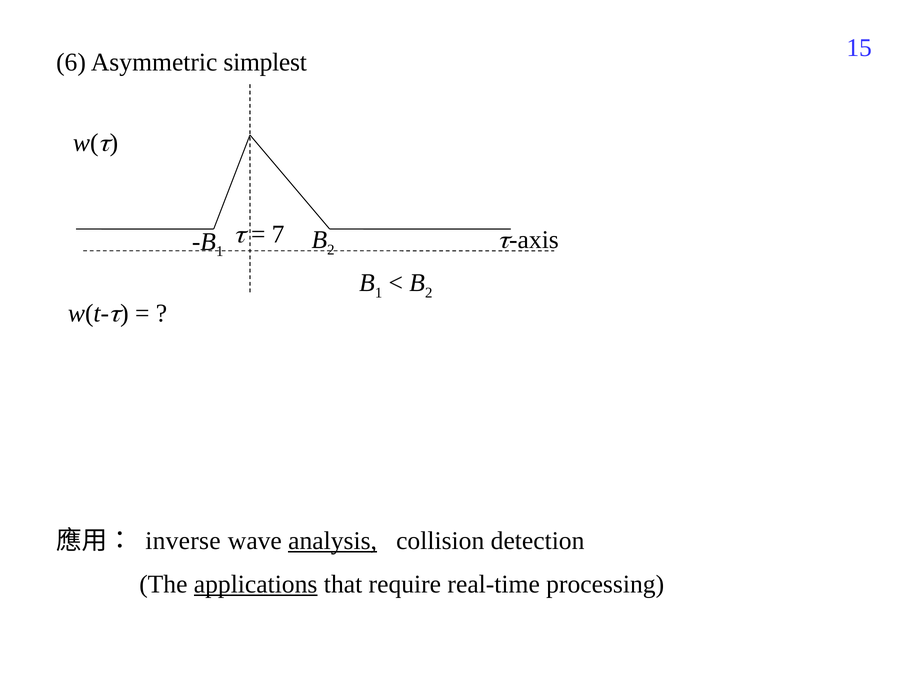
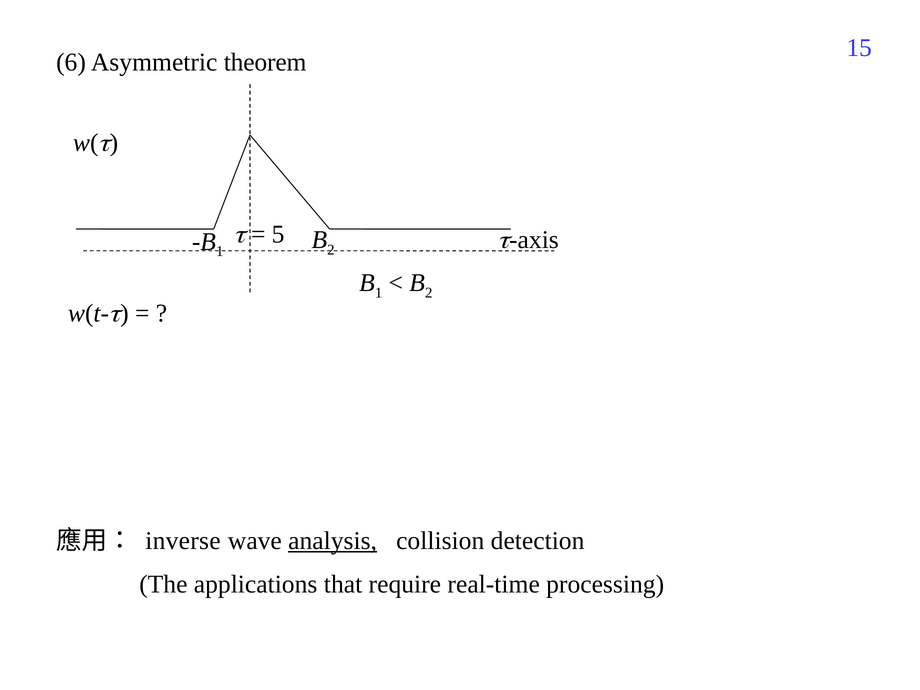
simplest: simplest -> theorem (265, 62)
7: 7 -> 5 (278, 234)
applications underline: present -> none (256, 584)
